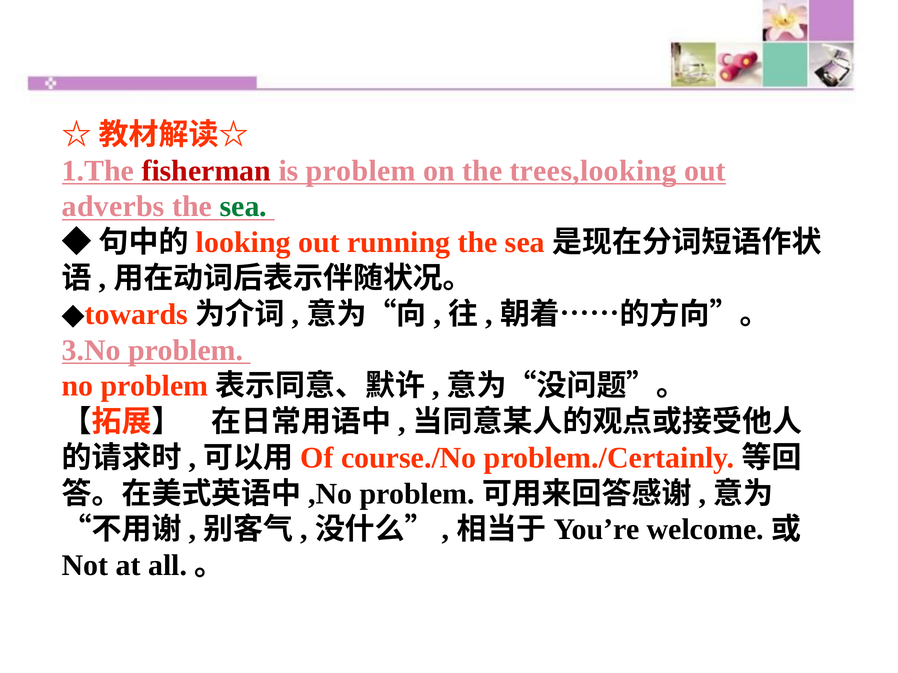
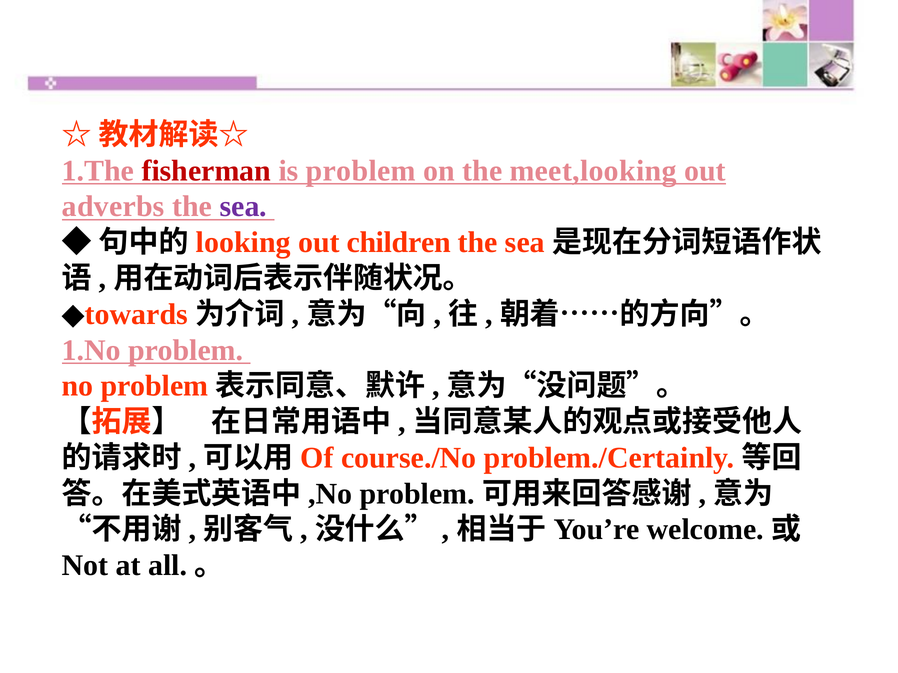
trees,looking: trees,looking -> meet,looking (593, 171)
sea colour: green -> purple (243, 207)
running: running -> children (399, 243)
3.No: 3.No -> 1.No (91, 350)
